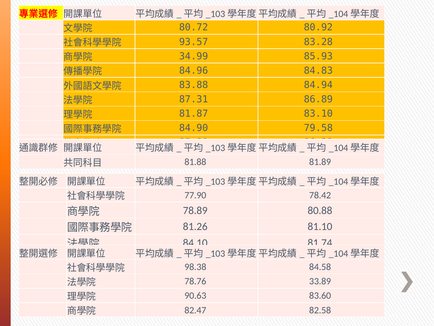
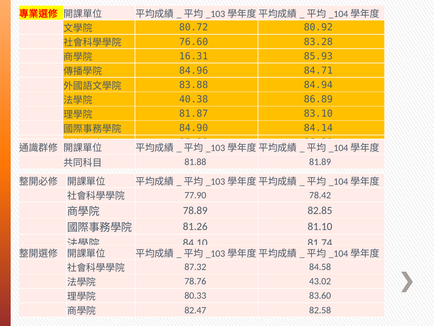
93.57: 93.57 -> 76.60 (194, 42)
34.99: 34.99 -> 16.31 (194, 56)
84.83: 84.83 -> 84.71 (318, 70)
87.31: 87.31 -> 40.38 (194, 99)
79.58: 79.58 -> 84.14 (318, 128)
80.88: 80.88 -> 82.85 (320, 210)
98.38: 98.38 -> 87.32 (195, 267)
33.89: 33.89 -> 43.02 (320, 281)
90.63: 90.63 -> 80.33 (195, 295)
